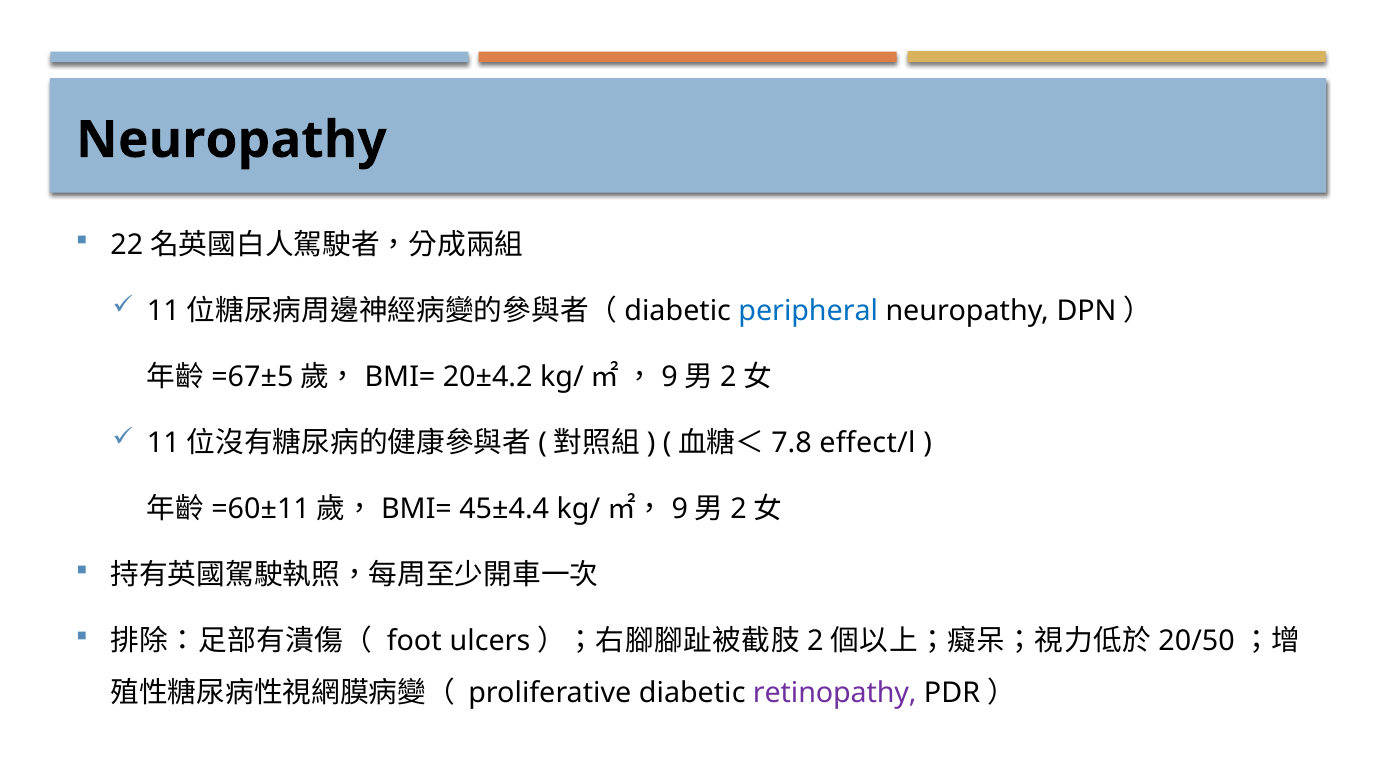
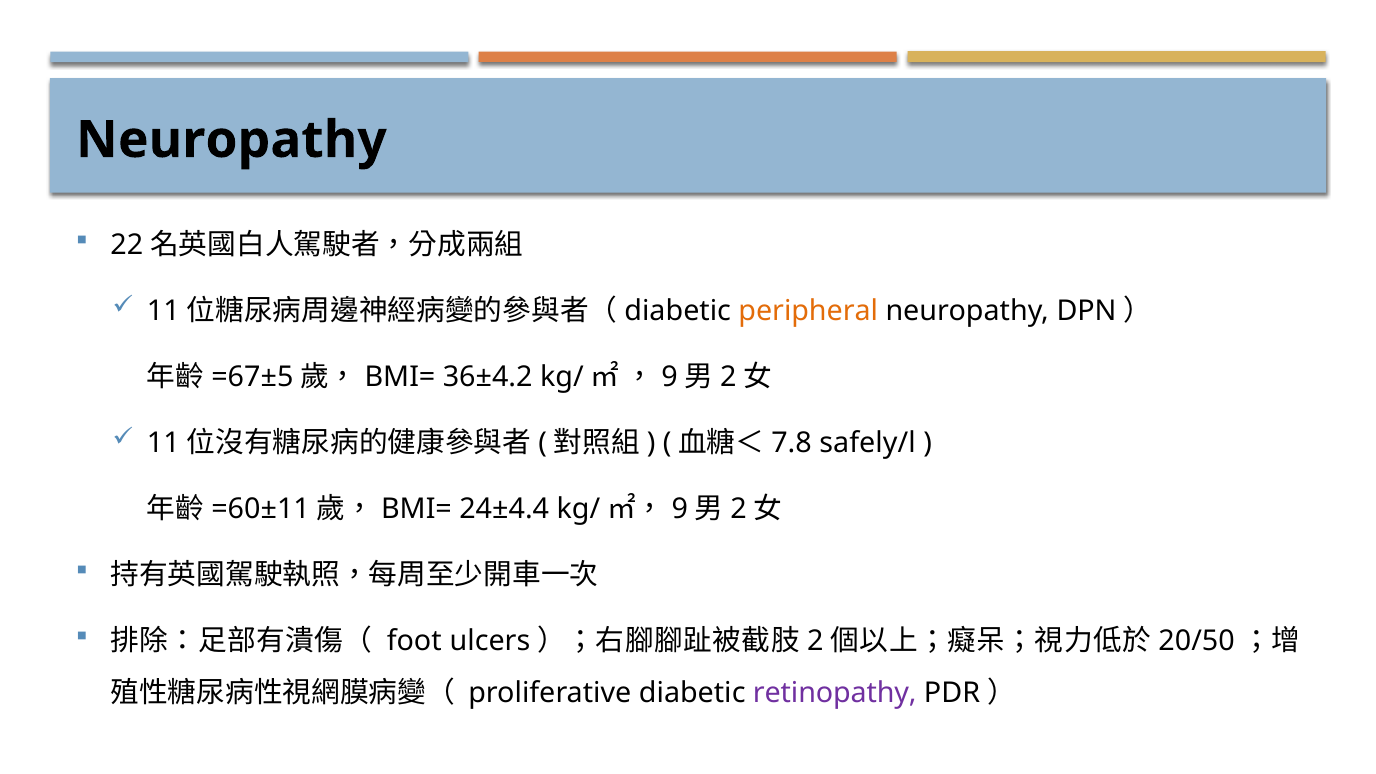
peripheral colour: blue -> orange (808, 311)
20±4.2: 20±4.2 -> 36±4.2 (488, 377)
effect/l: effect/l -> safely/l (868, 443)
45±4.4: 45±4.4 -> 24±4.4 (504, 509)
